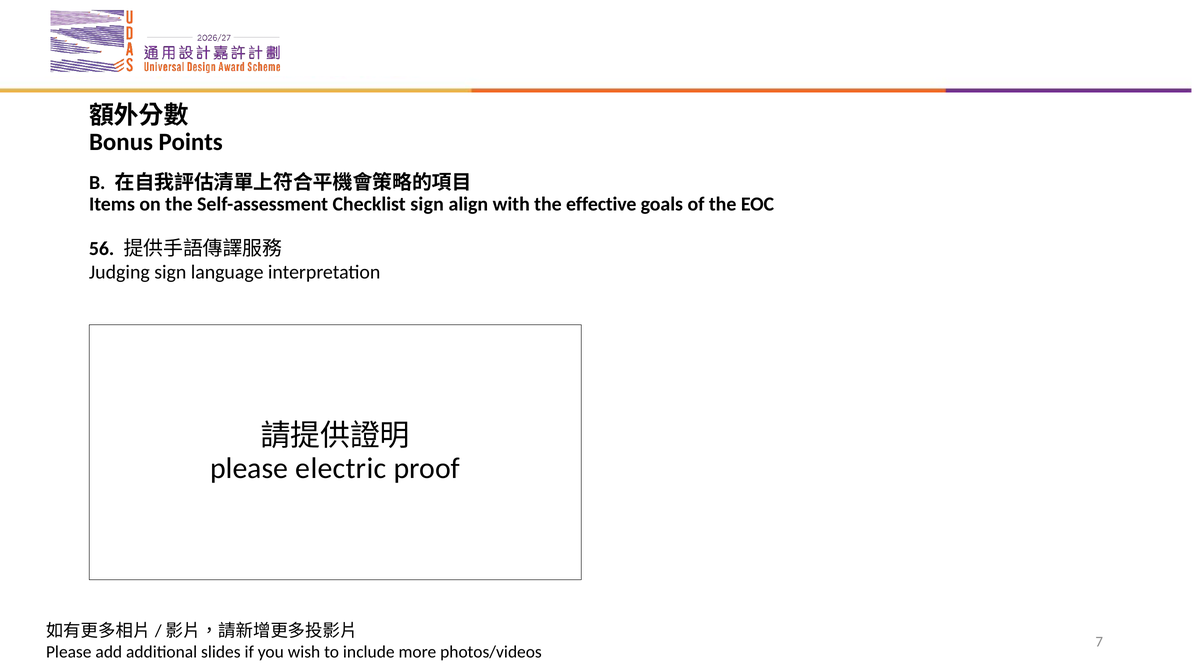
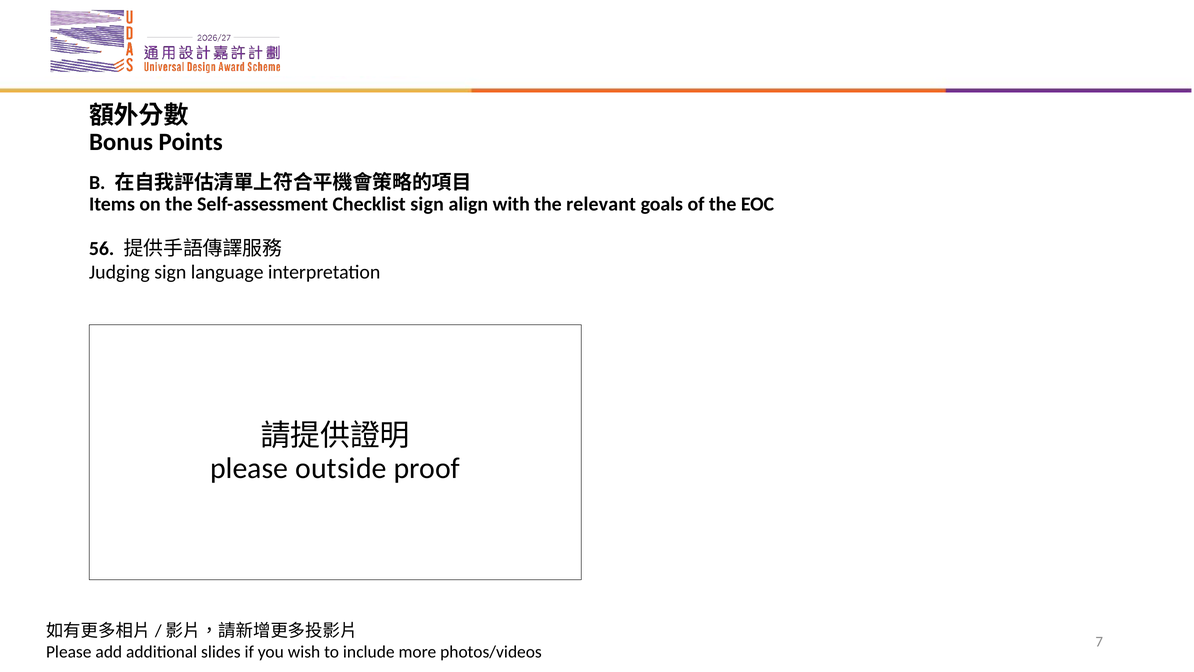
effective: effective -> relevant (601, 204)
electric: electric -> outside (341, 468)
